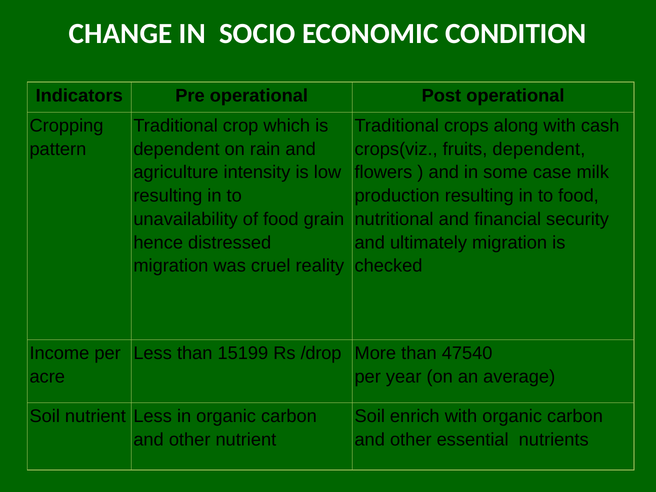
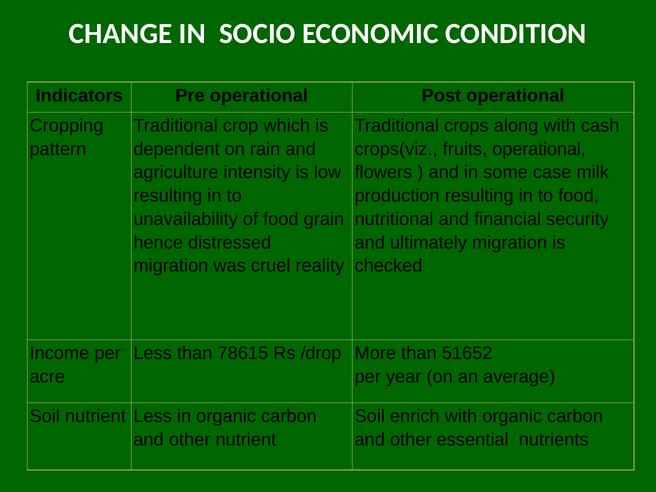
fruits dependent: dependent -> operational (539, 149)
15199: 15199 -> 78615 (243, 353)
47540: 47540 -> 51652 (467, 353)
